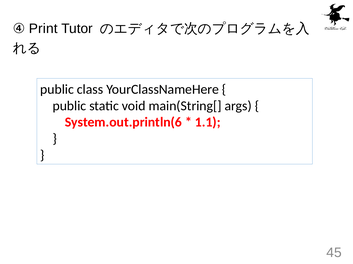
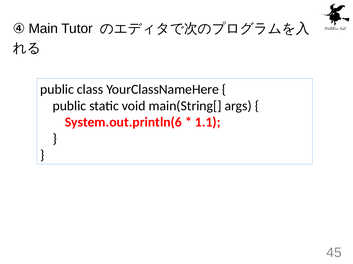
Print: Print -> Main (43, 29)
